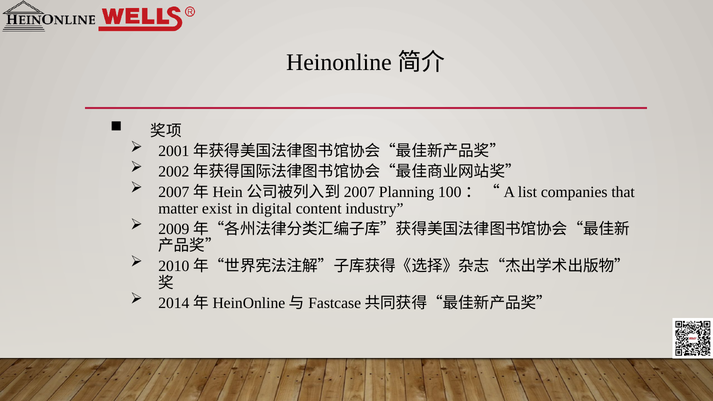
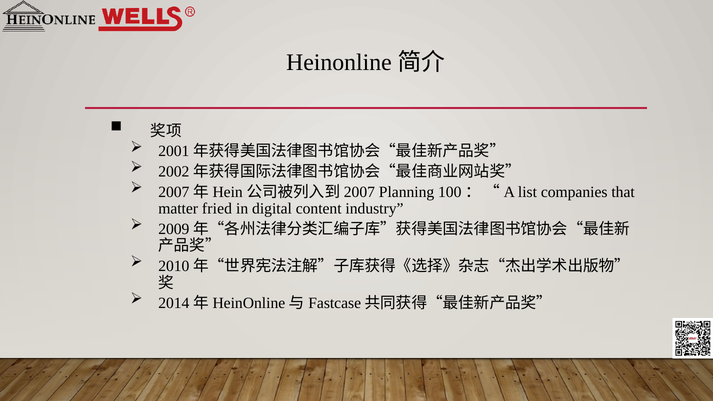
exist: exist -> fried (217, 209)
